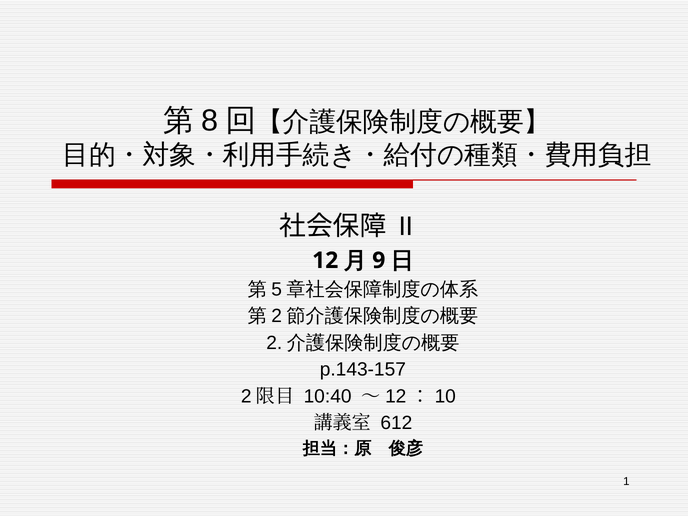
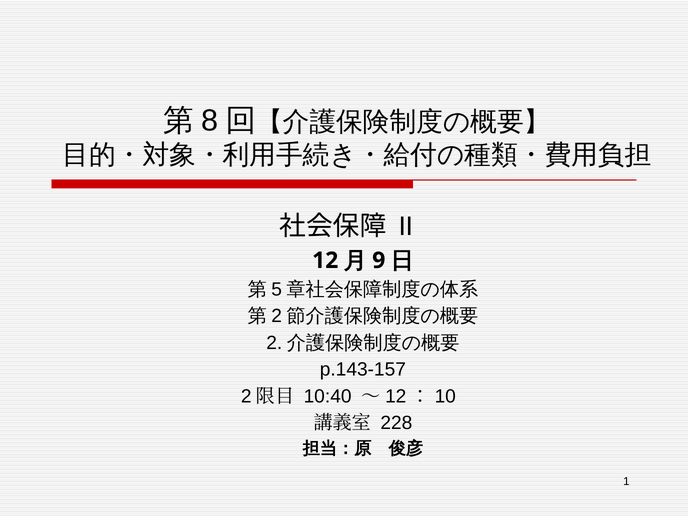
612: 612 -> 228 (396, 423)
